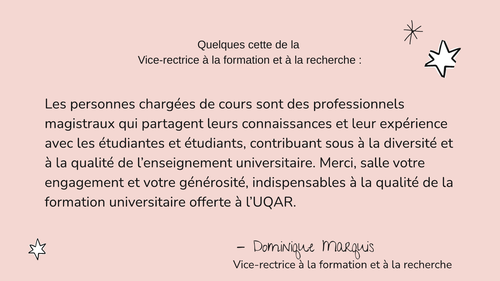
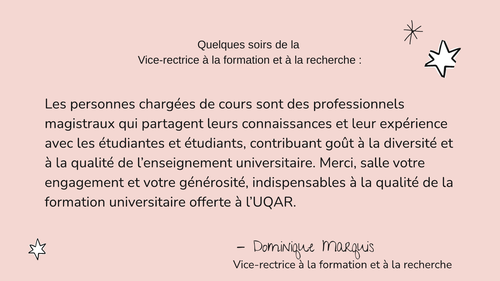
cette: cette -> soirs (260, 45)
sous: sous -> goût (340, 143)
